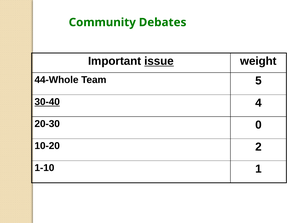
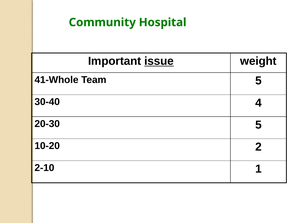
Debates: Debates -> Hospital (163, 22)
44-Whole: 44-Whole -> 41-Whole (57, 80)
30-40 underline: present -> none (47, 102)
20-30 0: 0 -> 5 (258, 125)
1-10: 1-10 -> 2-10 (44, 168)
